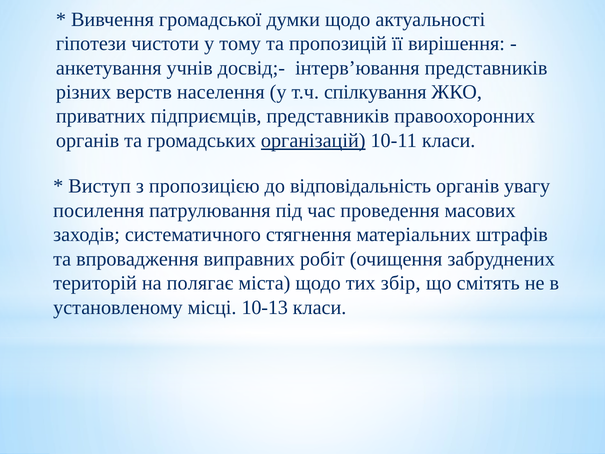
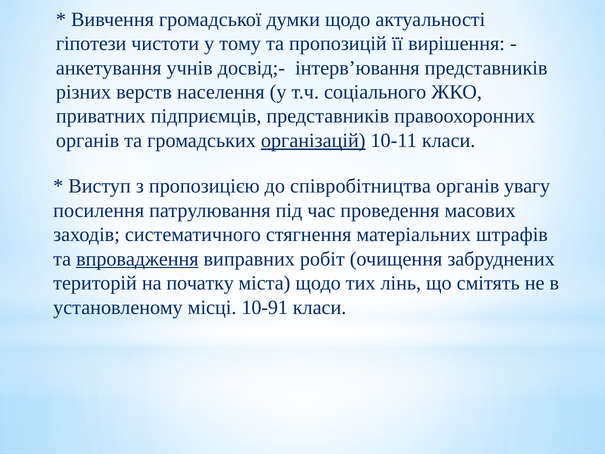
спілкування: спілкування -> соціального (375, 92)
відповідальність: відповідальність -> співробітництва (360, 186)
впровадження underline: none -> present (137, 259)
полягає: полягає -> початку (200, 283)
збір: збір -> лінь (401, 283)
10-13: 10-13 -> 10-91 (265, 307)
